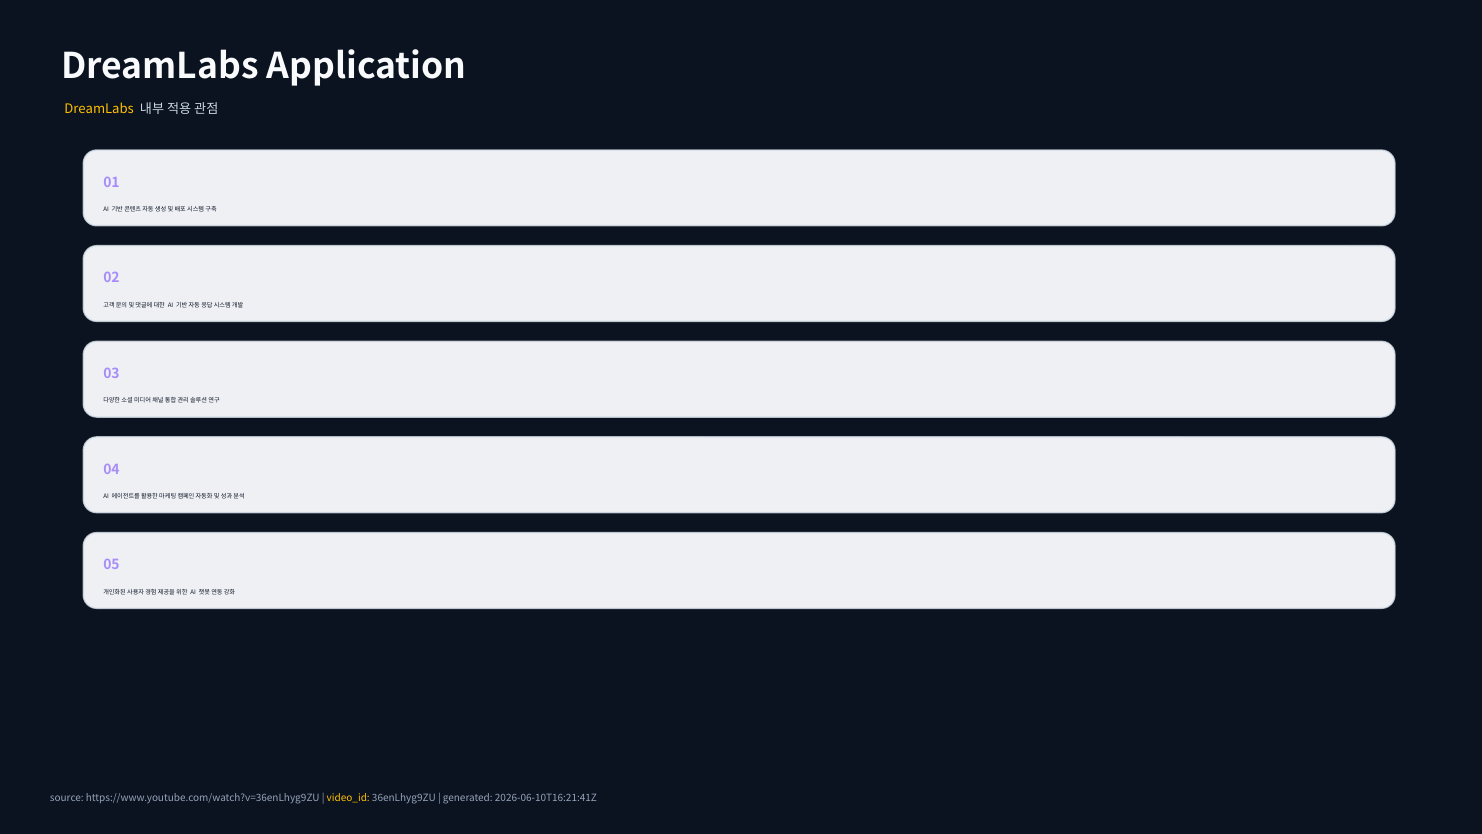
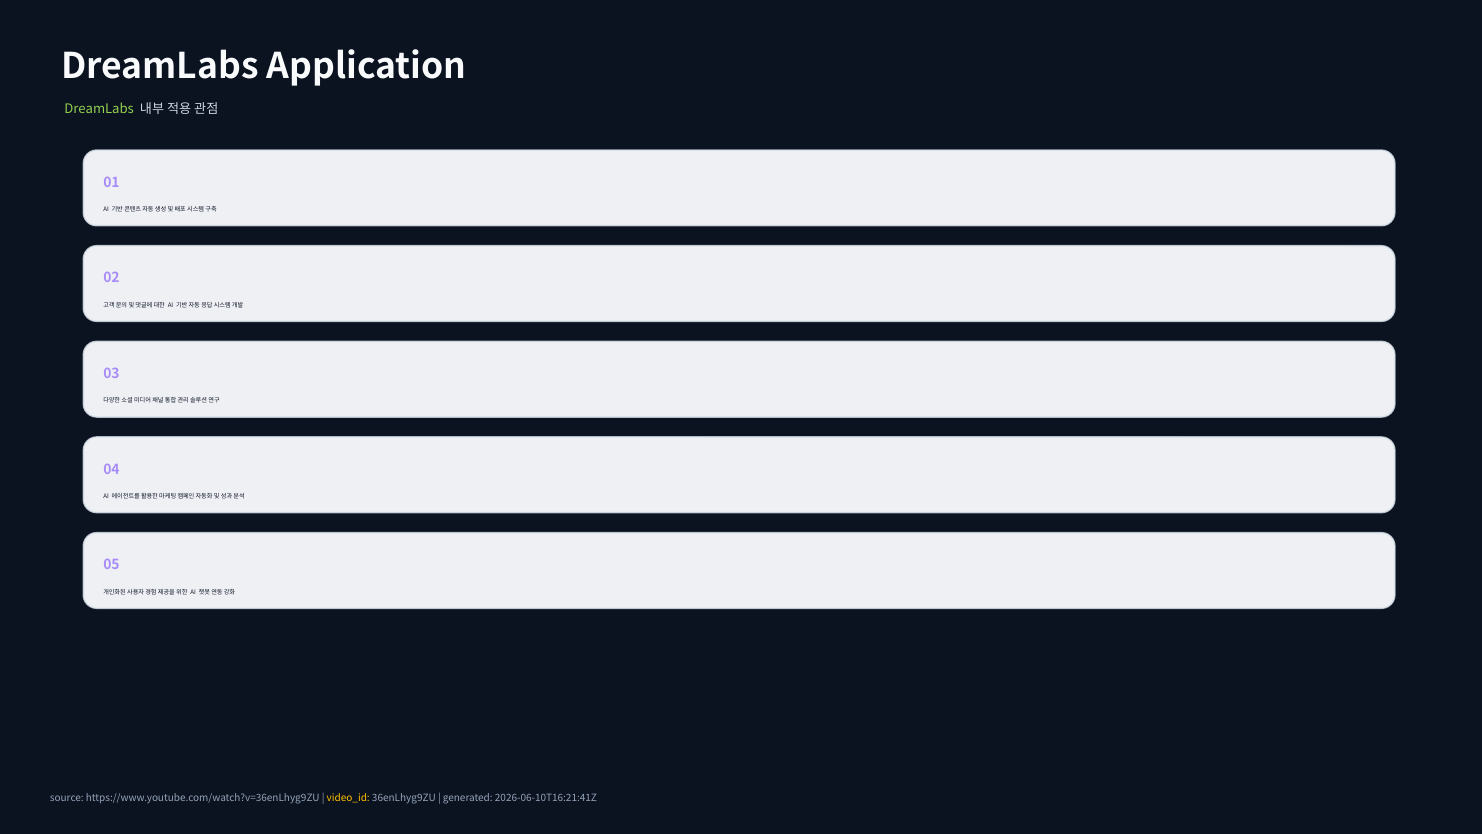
DreamLabs colour: yellow -> light green (99, 109)
